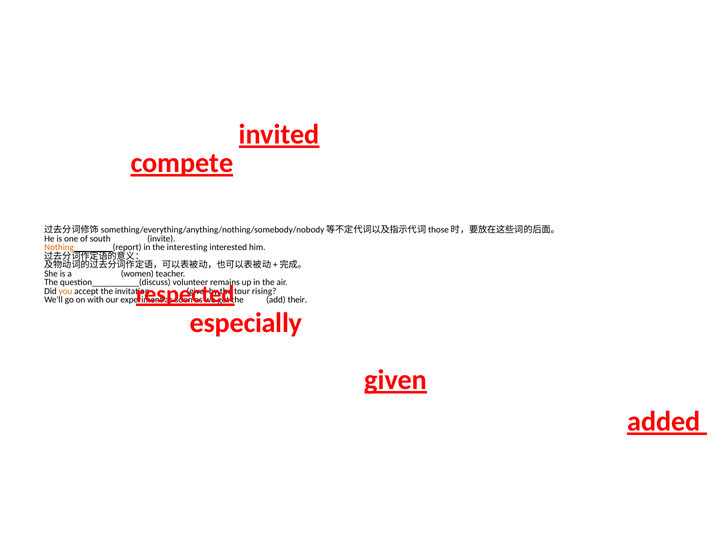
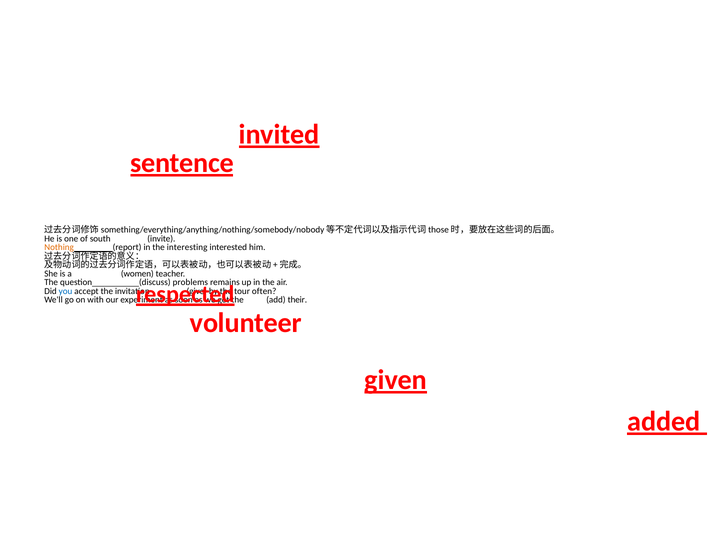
compete: compete -> sentence (182, 163)
volunteer: volunteer -> problems (190, 282)
you colour: orange -> blue (66, 291)
rising: rising -> often (264, 291)
especially: especially -> volunteer (246, 323)
